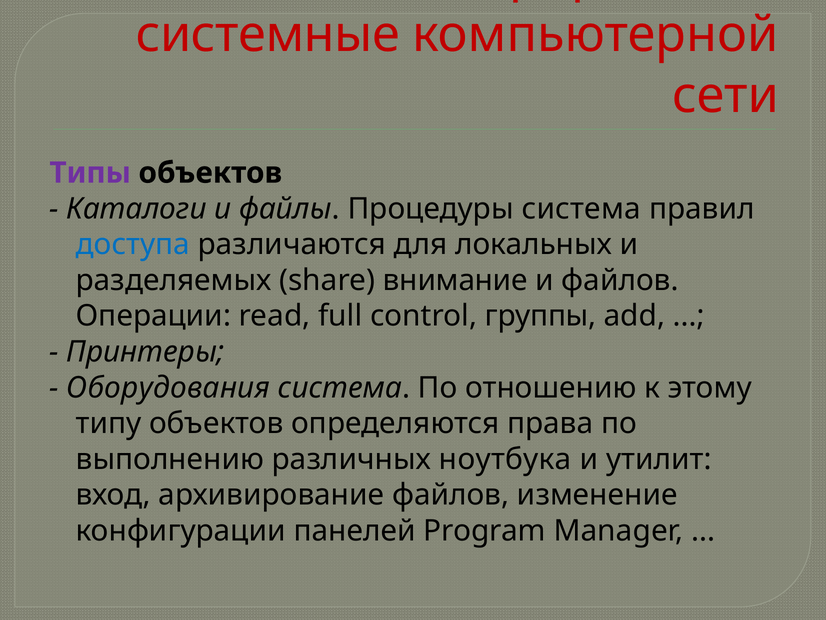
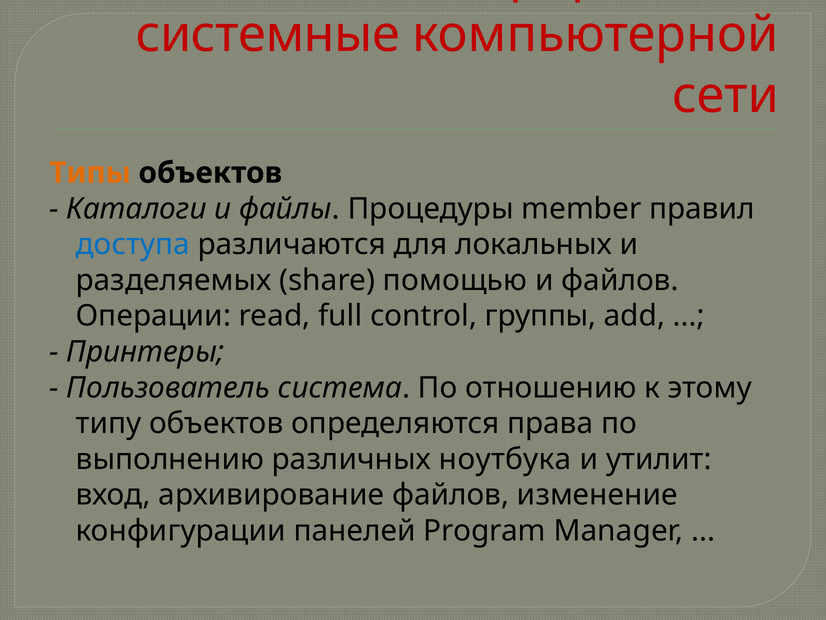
Типы colour: purple -> orange (90, 173)
Процедуры система: система -> member (581, 209)
внимание: внимание -> помощью (455, 280)
Оборудования: Оборудования -> Пользователь (168, 387)
